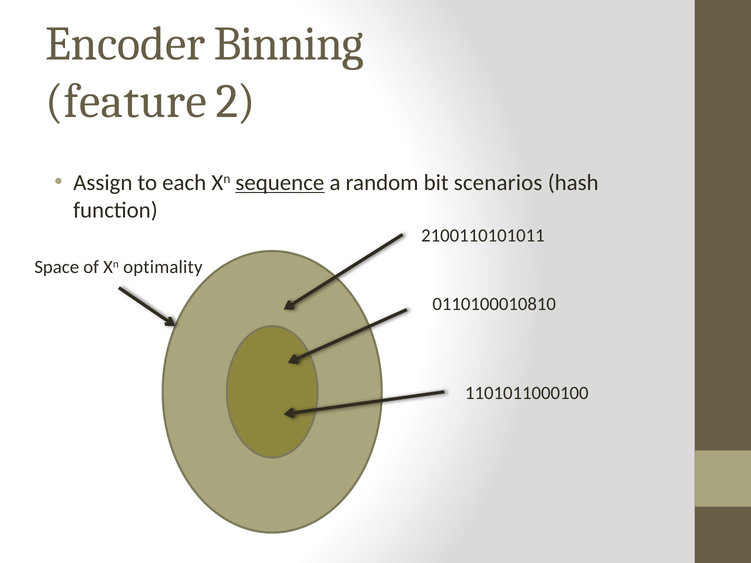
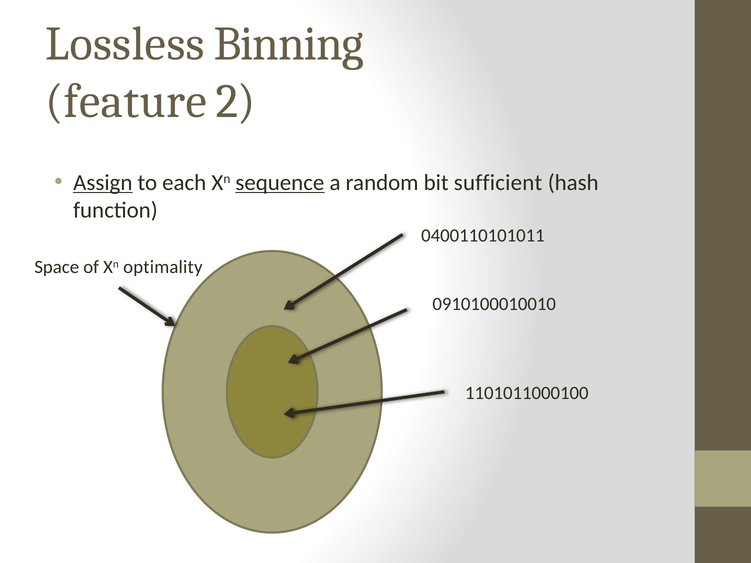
Encoder: Encoder -> Lossless (125, 44)
Assign underline: none -> present (103, 183)
scenarios: scenarios -> sufficient (498, 183)
2100110101011: 2100110101011 -> 0400110101011 (483, 236)
0110100010810: 0110100010810 -> 0910100010010 (494, 304)
